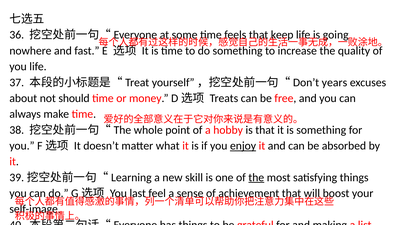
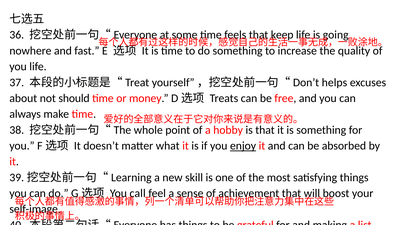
years: years -> helps (334, 82)
the underline: present -> none (256, 177)
last: last -> call (138, 193)
